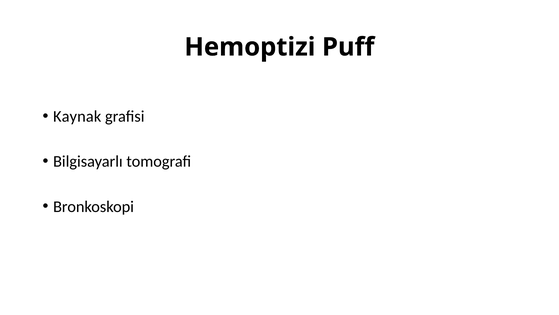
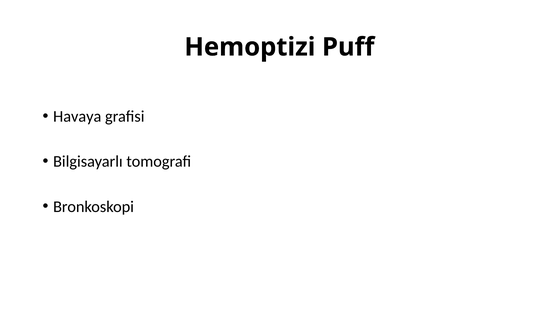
Kaynak: Kaynak -> Havaya (77, 116)
